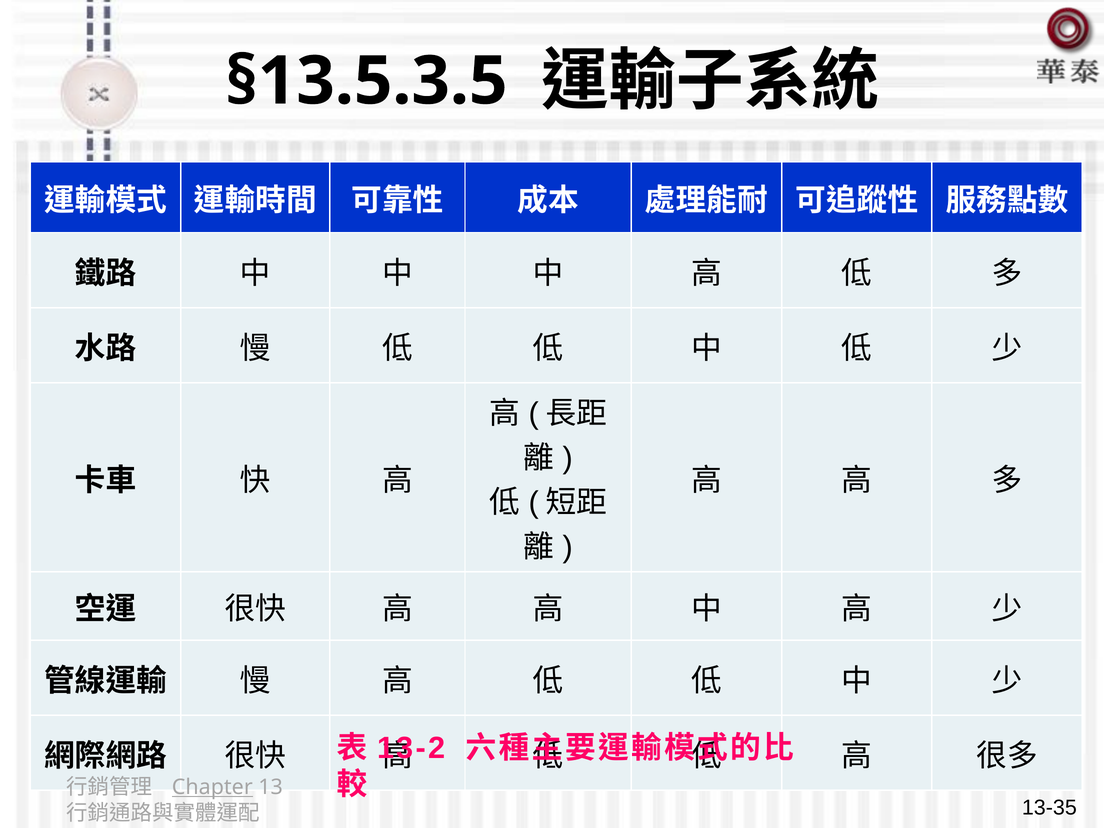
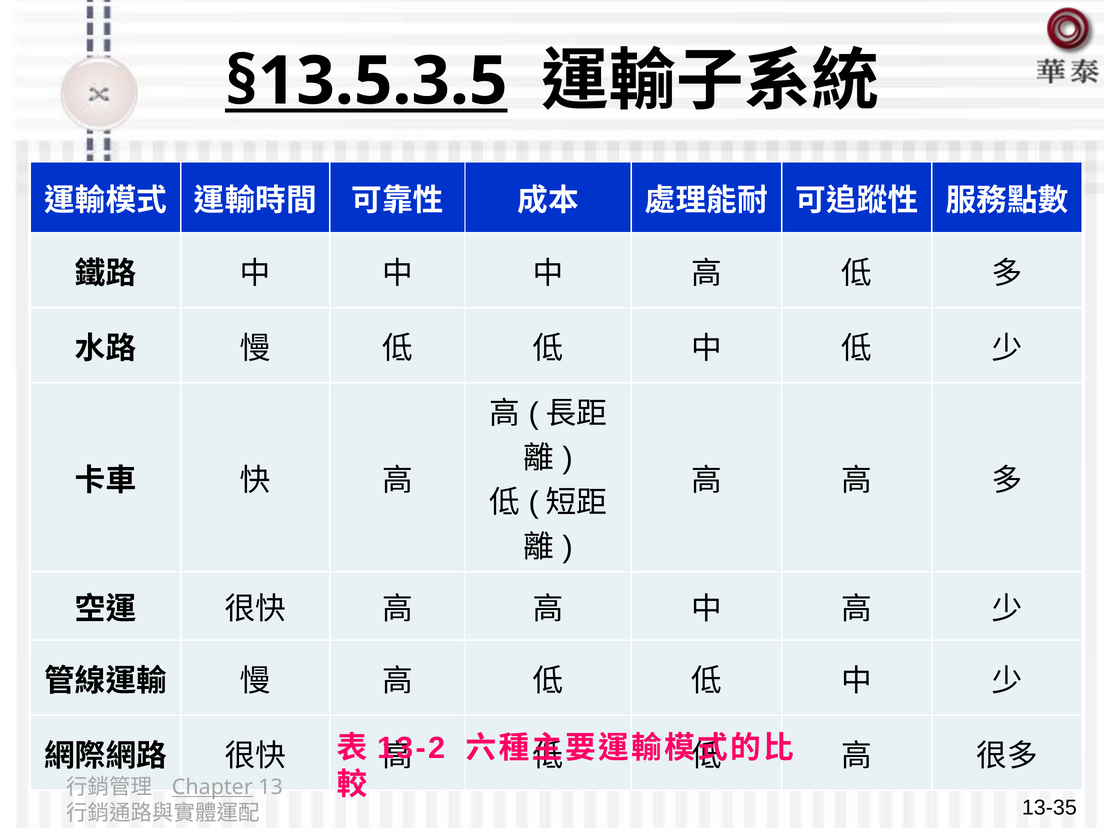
§13.5.3.5 underline: none -> present (366, 81)
